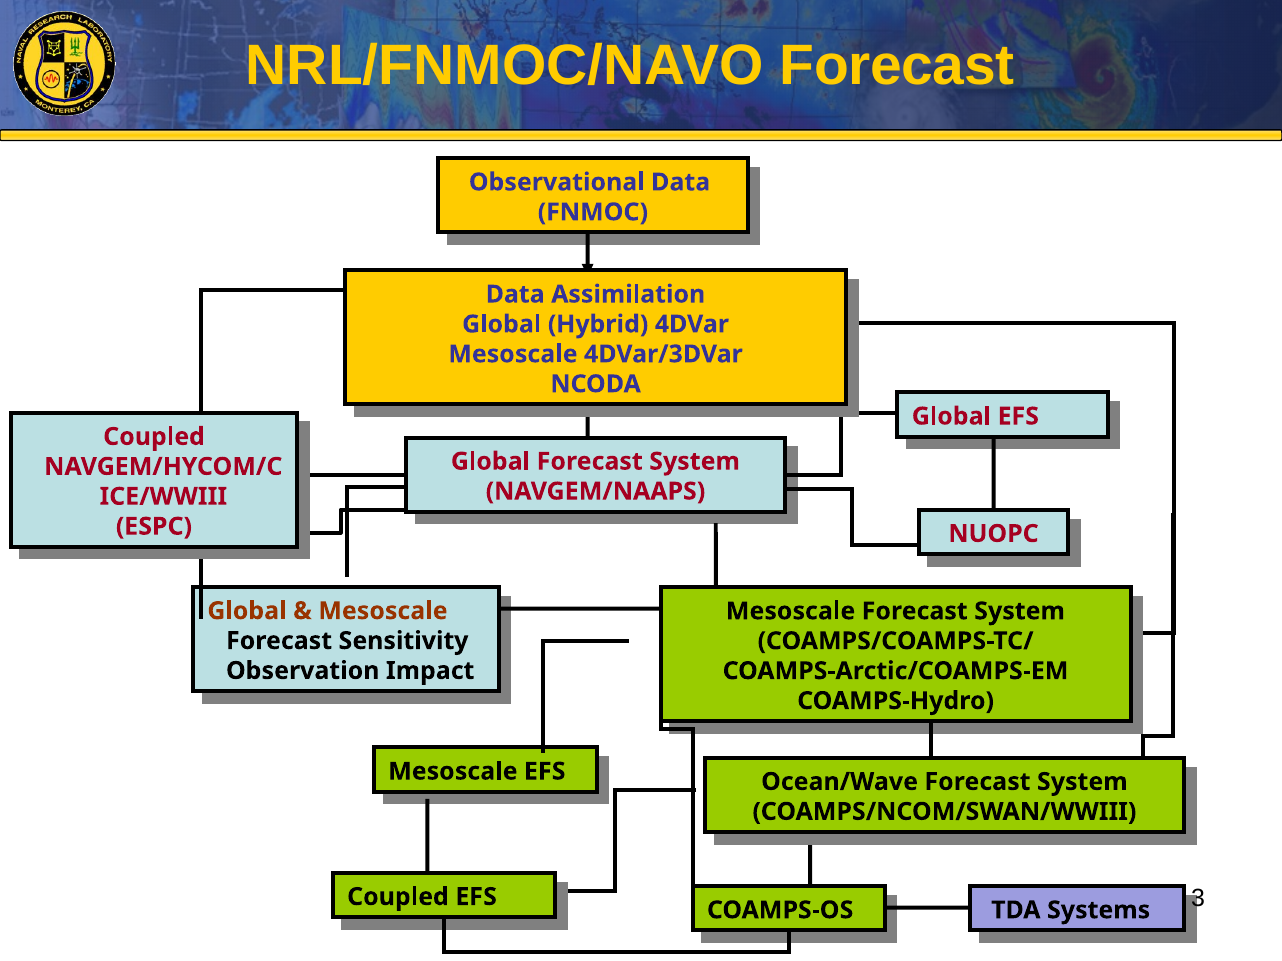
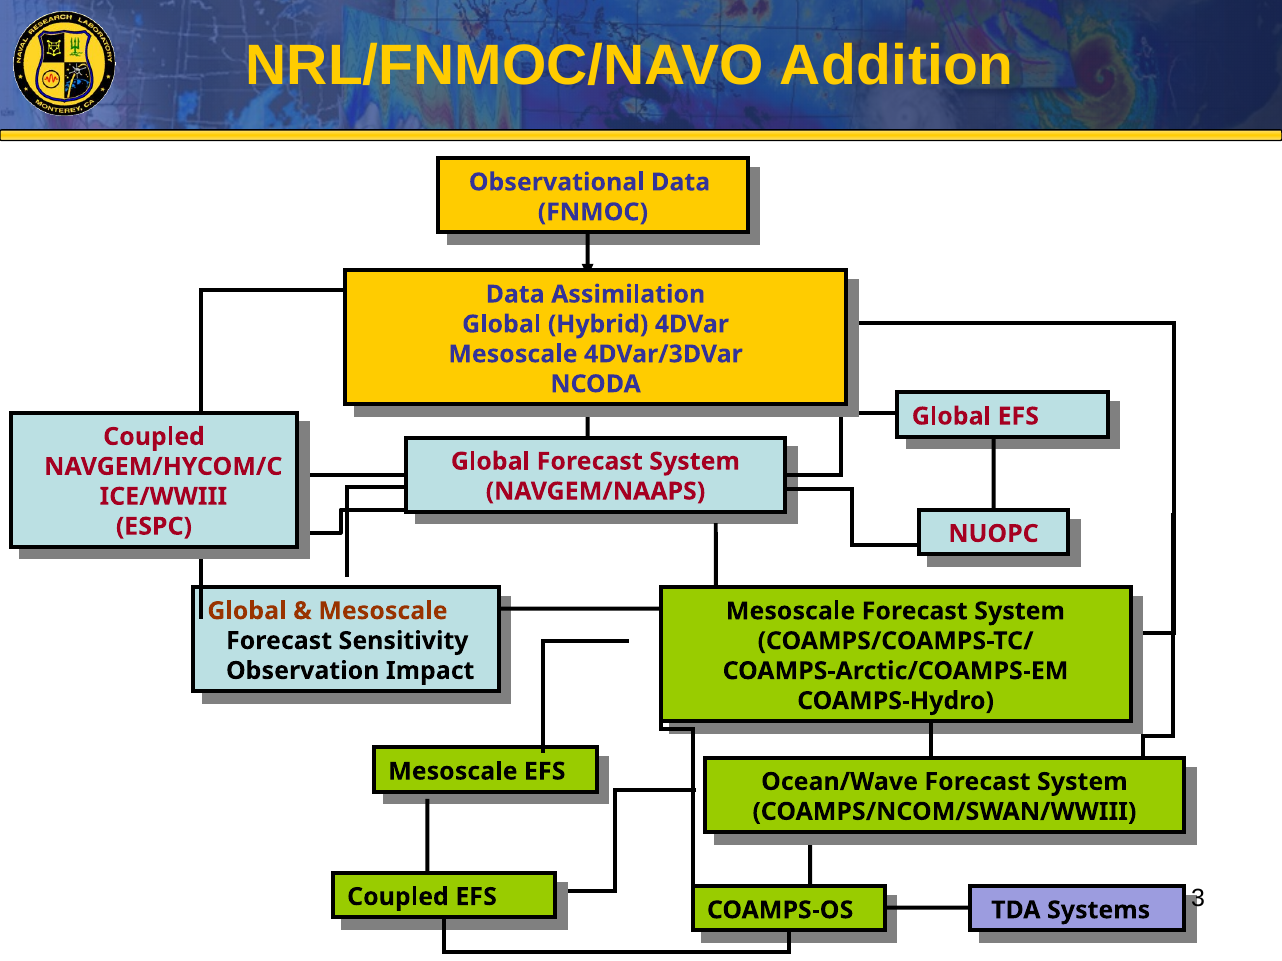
NRL/FNMOC/NAVO Forecast: Forecast -> Addition (897, 66)
